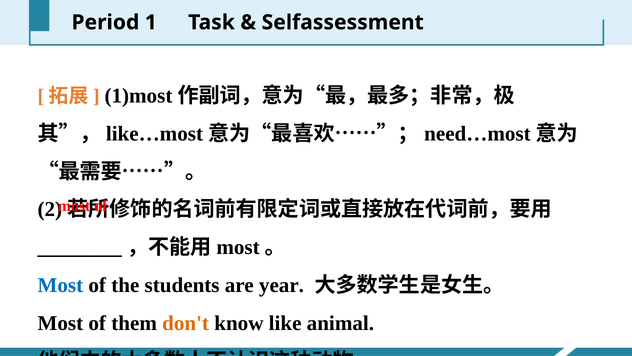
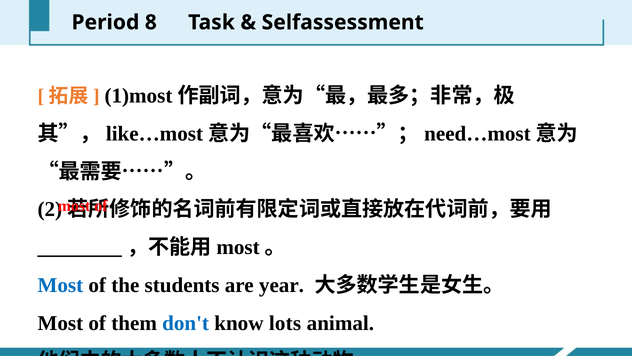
1: 1 -> 8 (151, 22)
don't colour: orange -> blue (186, 323)
like: like -> lots (285, 323)
